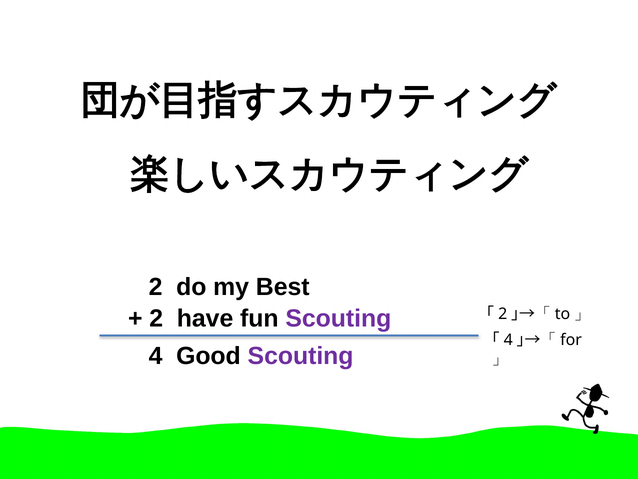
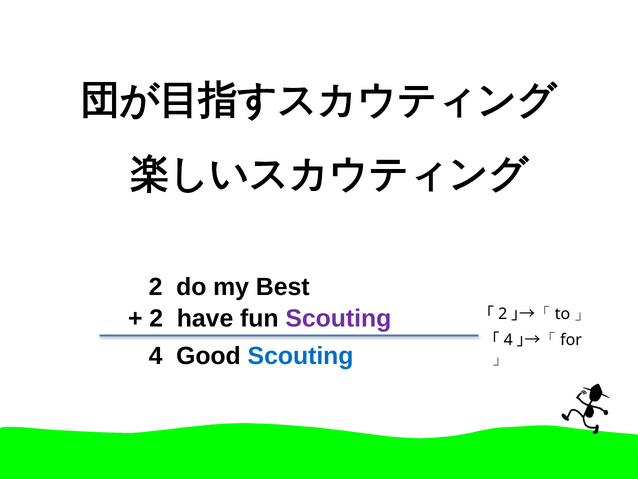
Scouting colour: purple -> blue (301, 355)
